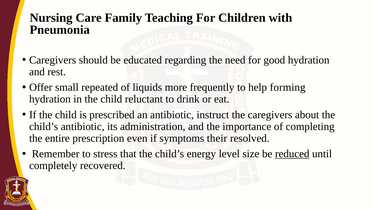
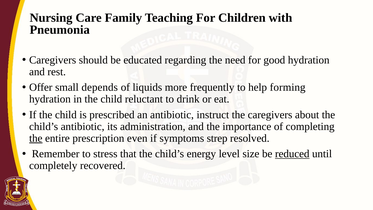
repeated: repeated -> depends (100, 87)
the underline: none -> present (36, 138)
their: their -> strep (217, 138)
